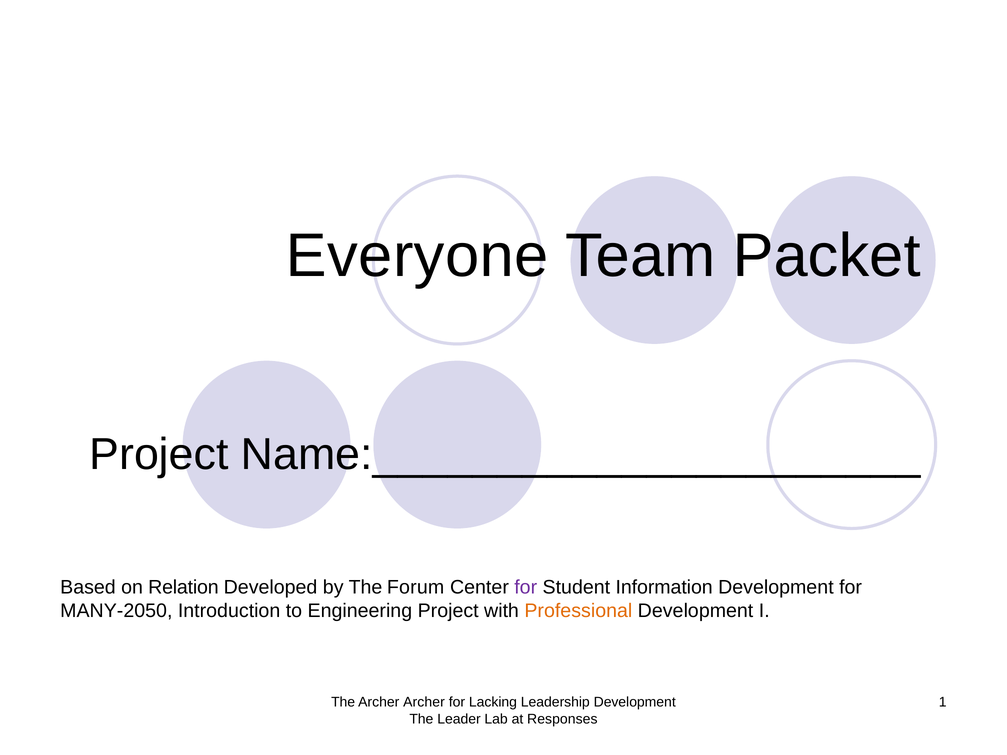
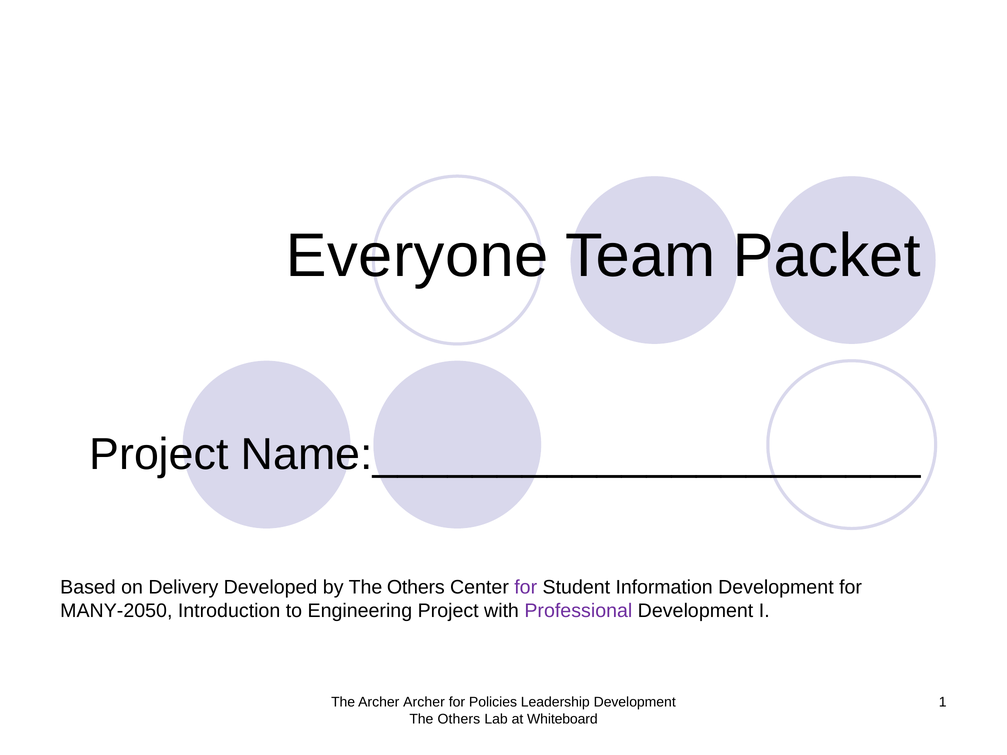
Relation: Relation -> Delivery (183, 588)
by The Forum: Forum -> Others (416, 588)
Professional colour: orange -> purple (578, 611)
Lacking: Lacking -> Policies (493, 703)
Leader: Leader -> Others (459, 719)
Responses: Responses -> Whiteboard (562, 719)
